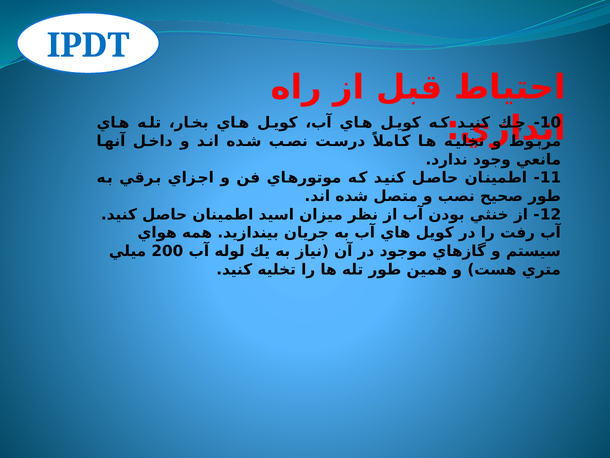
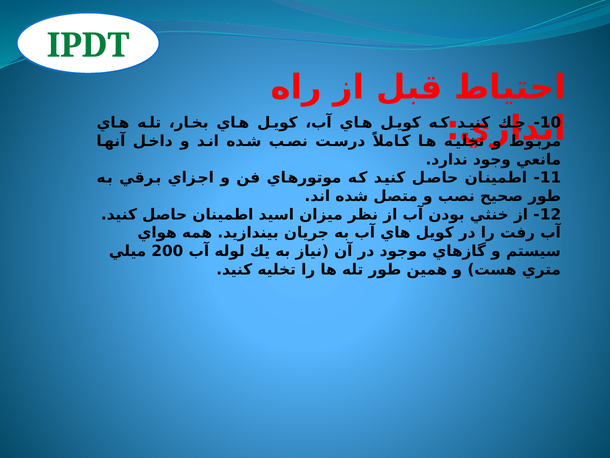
IPDT colour: blue -> green (88, 45)
